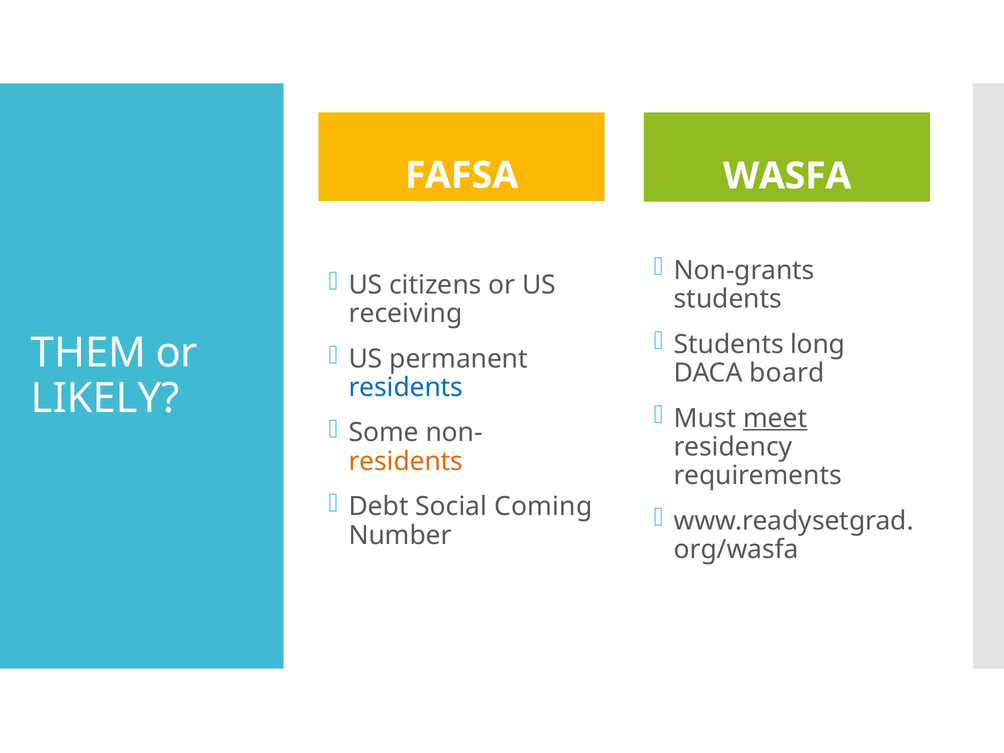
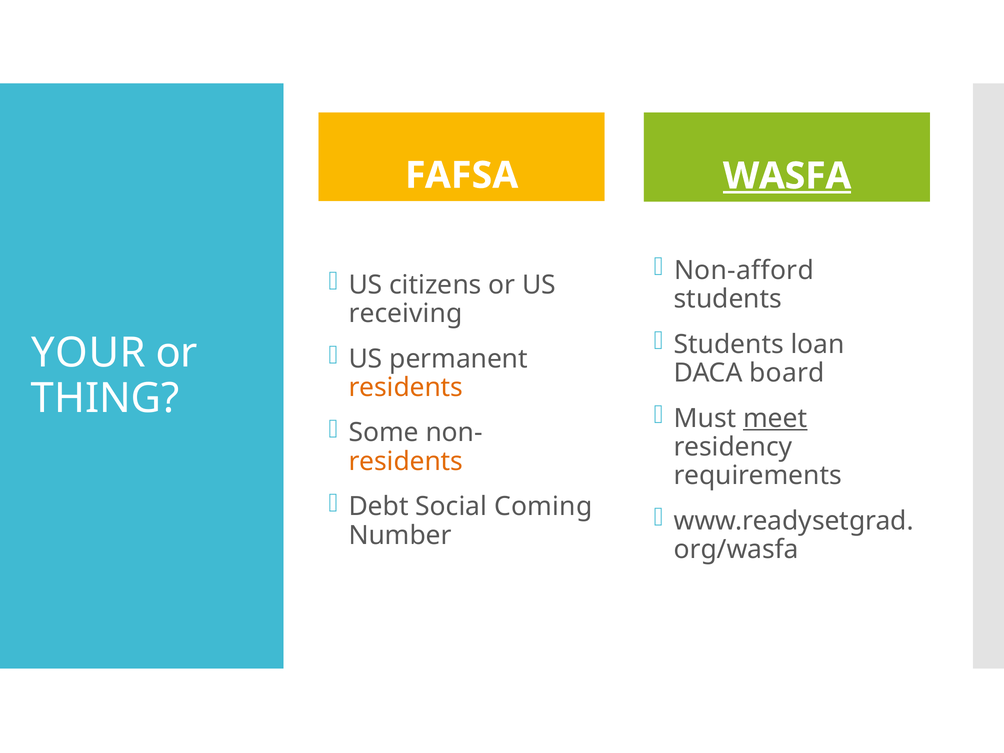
WASFA underline: none -> present (787, 176)
Non-grants: Non-grants -> Non-afford (744, 271)
long: long -> loan (818, 344)
THEM: THEM -> YOUR (88, 353)
residents colour: blue -> orange (406, 387)
LIKELY: LIKELY -> THING (105, 398)
